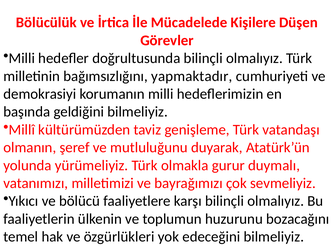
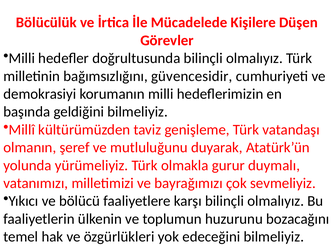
yapmaktadır: yapmaktadır -> güvencesidir (192, 76)
